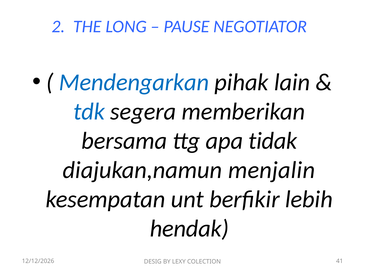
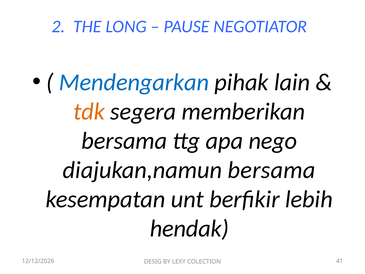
tdk colour: blue -> orange (89, 112)
tidak: tidak -> nego (273, 141)
diajukan,namun menjalin: menjalin -> bersama (272, 170)
